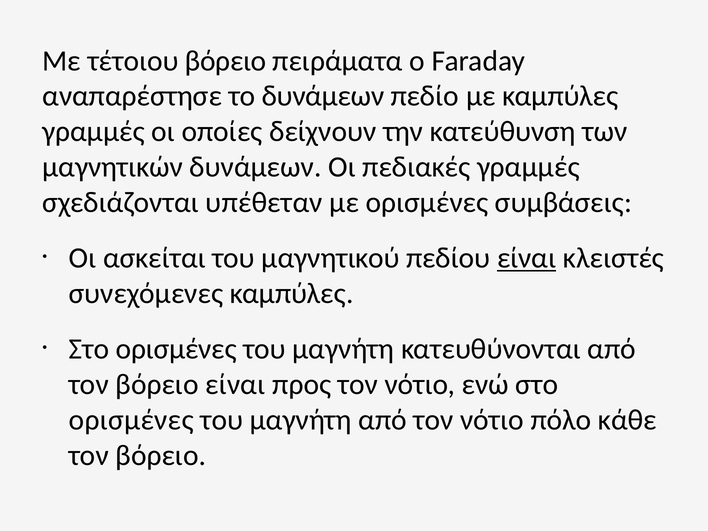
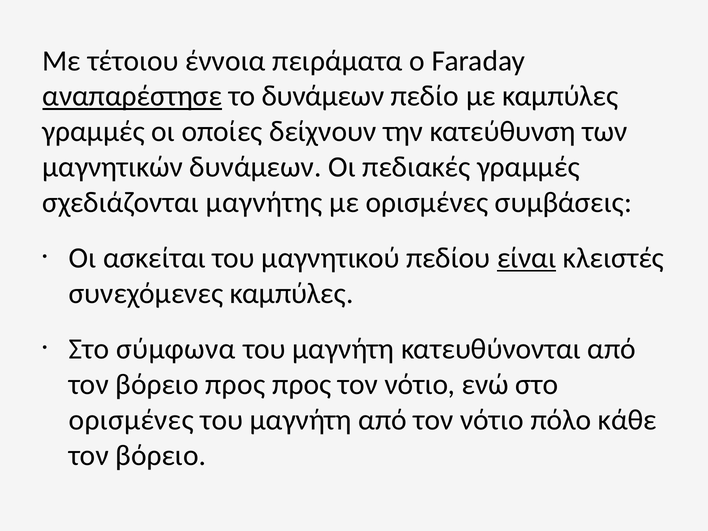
τέτοιου βόρειο: βόρειο -> έννοια (225, 61)
αναπαρέστησε underline: none -> present (132, 96)
υπέθεταν: υπέθεταν -> μαγνήτης (264, 202)
ορισμένες: ορισμένες -> σύμφωνα (176, 349)
βόρειο είναι: είναι -> προς (235, 385)
